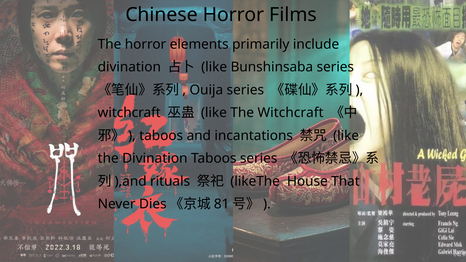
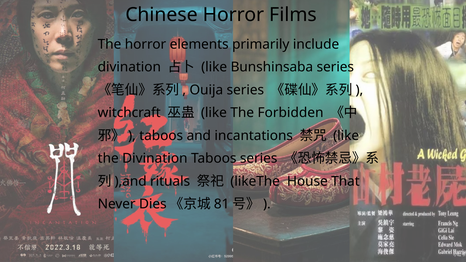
The Witchcraft: Witchcraft -> Forbidden (291, 113)
